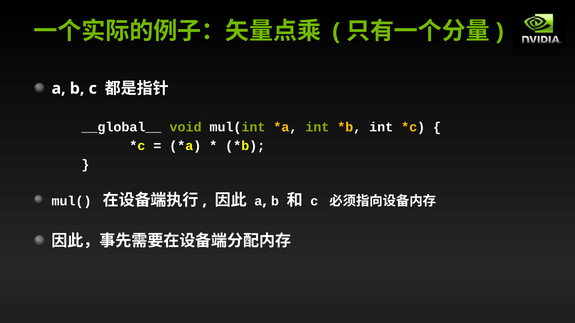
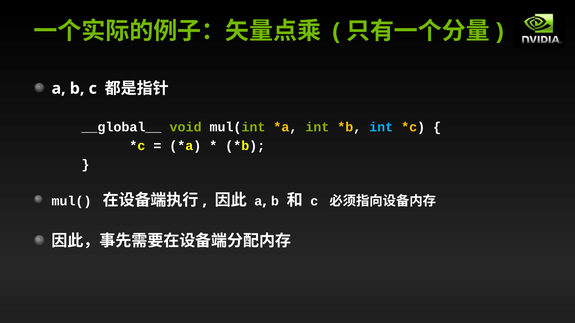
int colour: white -> light blue (381, 127)
